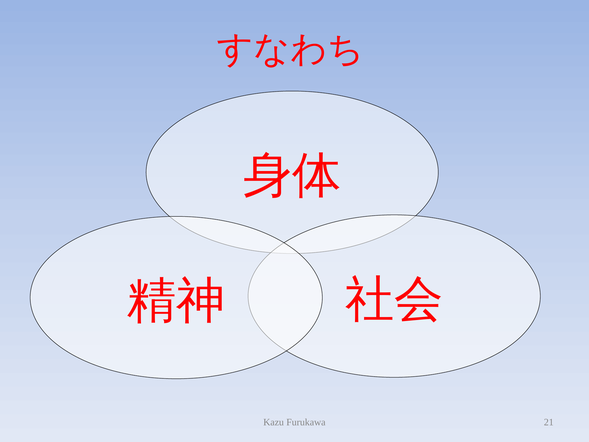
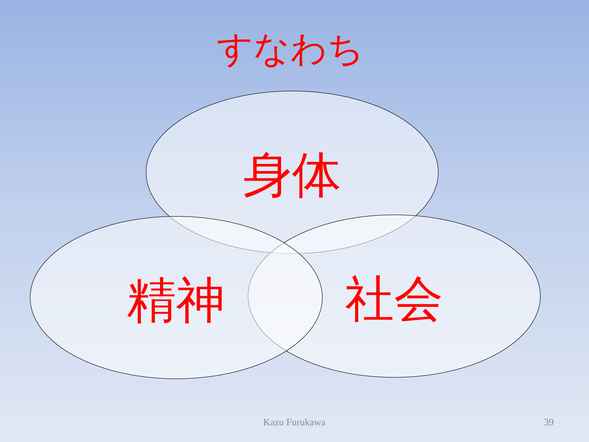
21: 21 -> 39 (549, 422)
